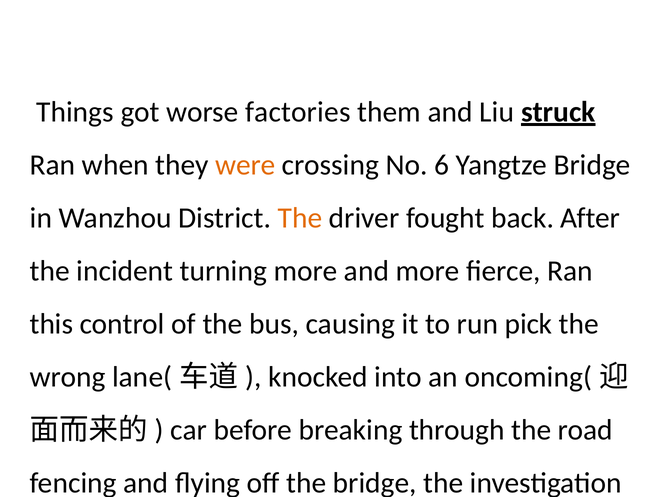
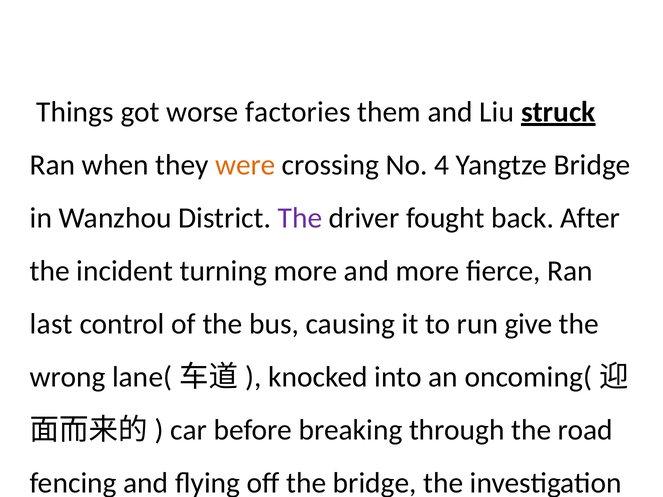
6: 6 -> 4 (442, 165)
The colour: orange -> purple (300, 218)
this: this -> last (51, 324)
pick: pick -> give (529, 324)
